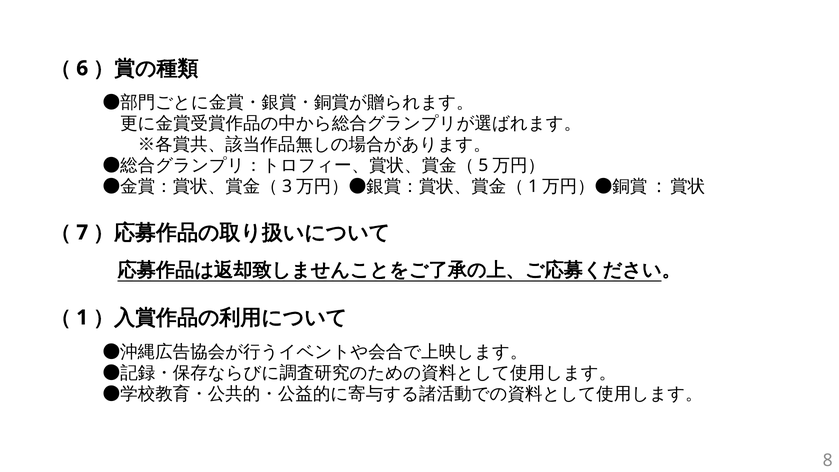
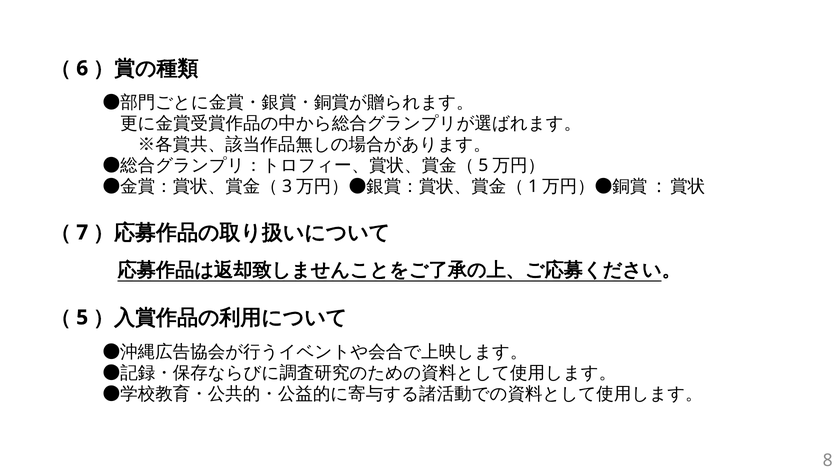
1: 1 -> 5 (82, 317)
